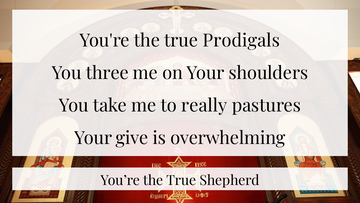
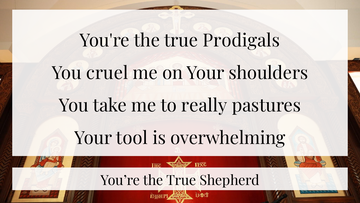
three: three -> cruel (107, 73)
give: give -> tool (132, 138)
